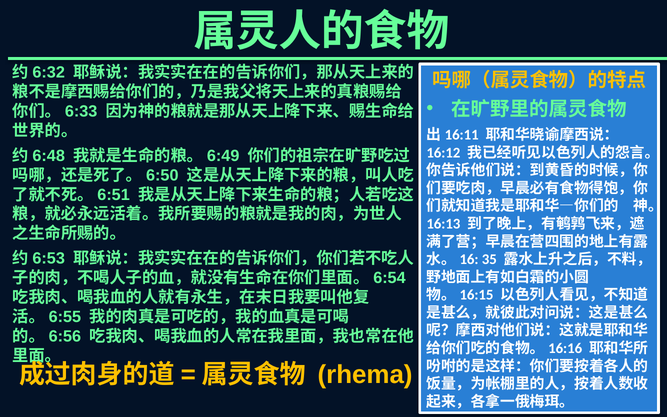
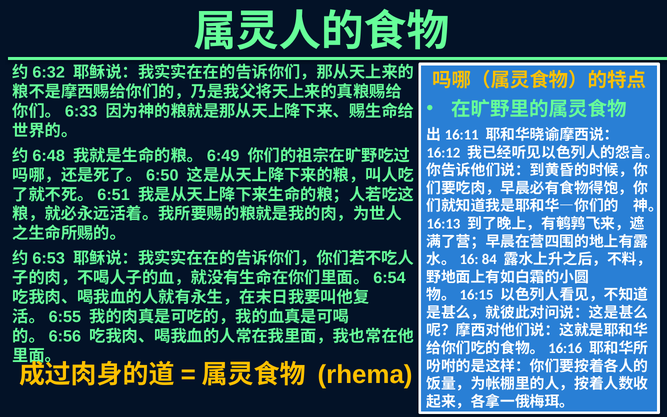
35: 35 -> 84 (489, 259)
